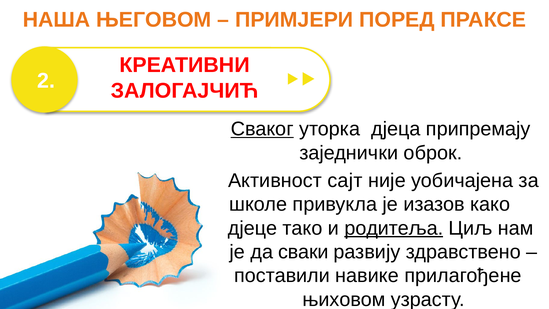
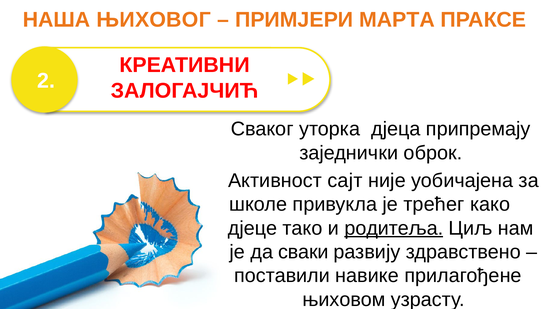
ЊЕГОВОМ: ЊЕГОВОМ -> ЊИХОВОГ (154, 20)
ПОРЕД: ПОРЕД -> МАРТА (397, 20)
Сваког underline: present -> none (262, 129)
изазов: изазов -> трећег (434, 204)
